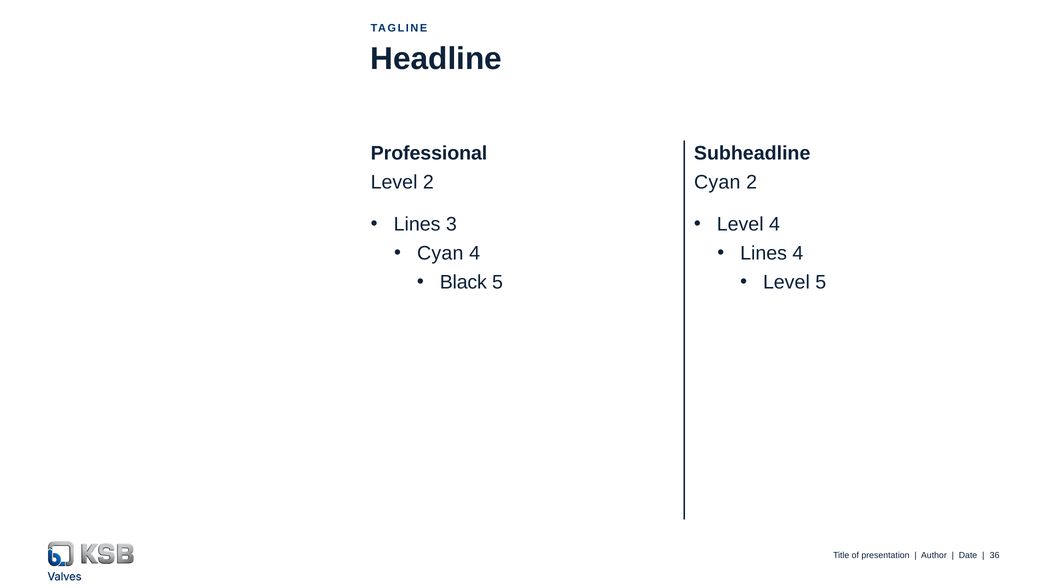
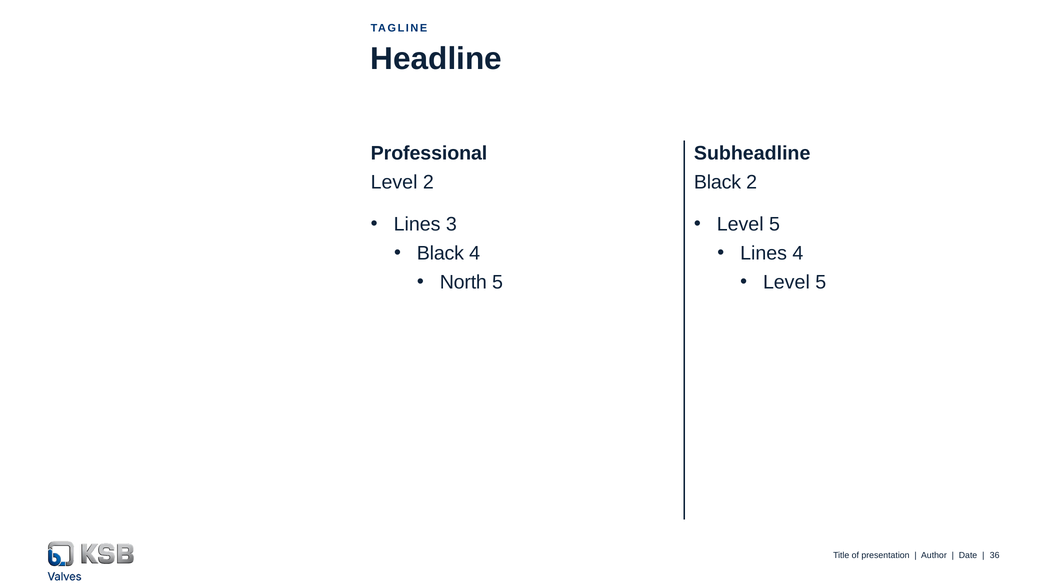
Cyan: Cyan -> Black (717, 183)
4: 4 -> 5 (775, 225)
Cyan: Cyan -> Black (440, 254)
Black: Black -> North (463, 282)
